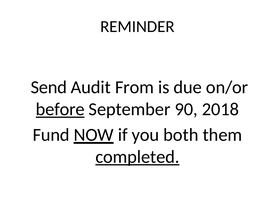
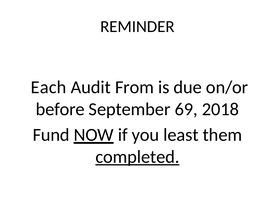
Send: Send -> Each (49, 87)
before underline: present -> none (60, 109)
90: 90 -> 69 (186, 109)
both: both -> least (181, 135)
